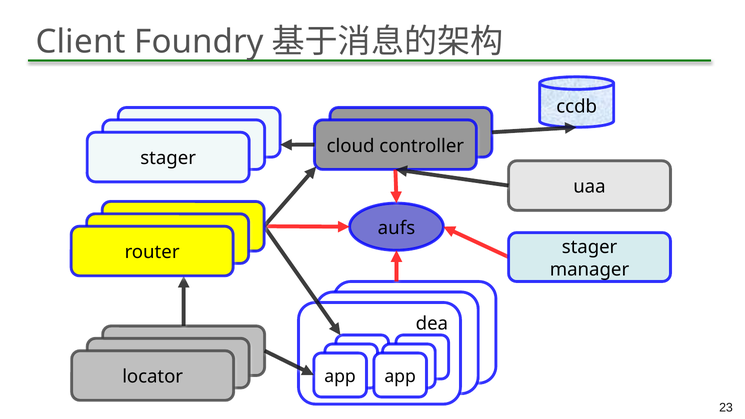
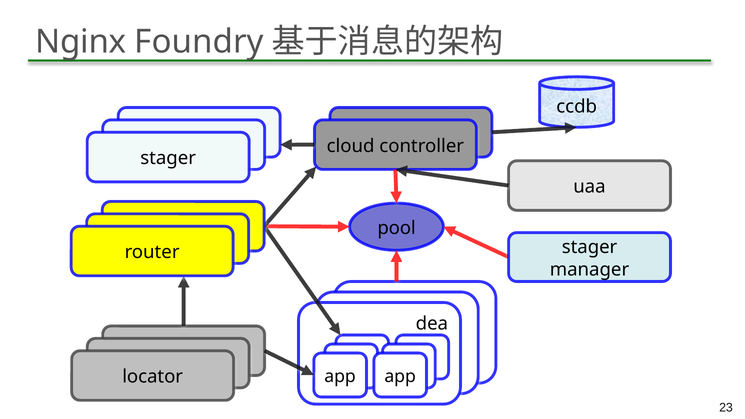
Client: Client -> Nginx (81, 42)
aufs: aufs -> pool (397, 228)
